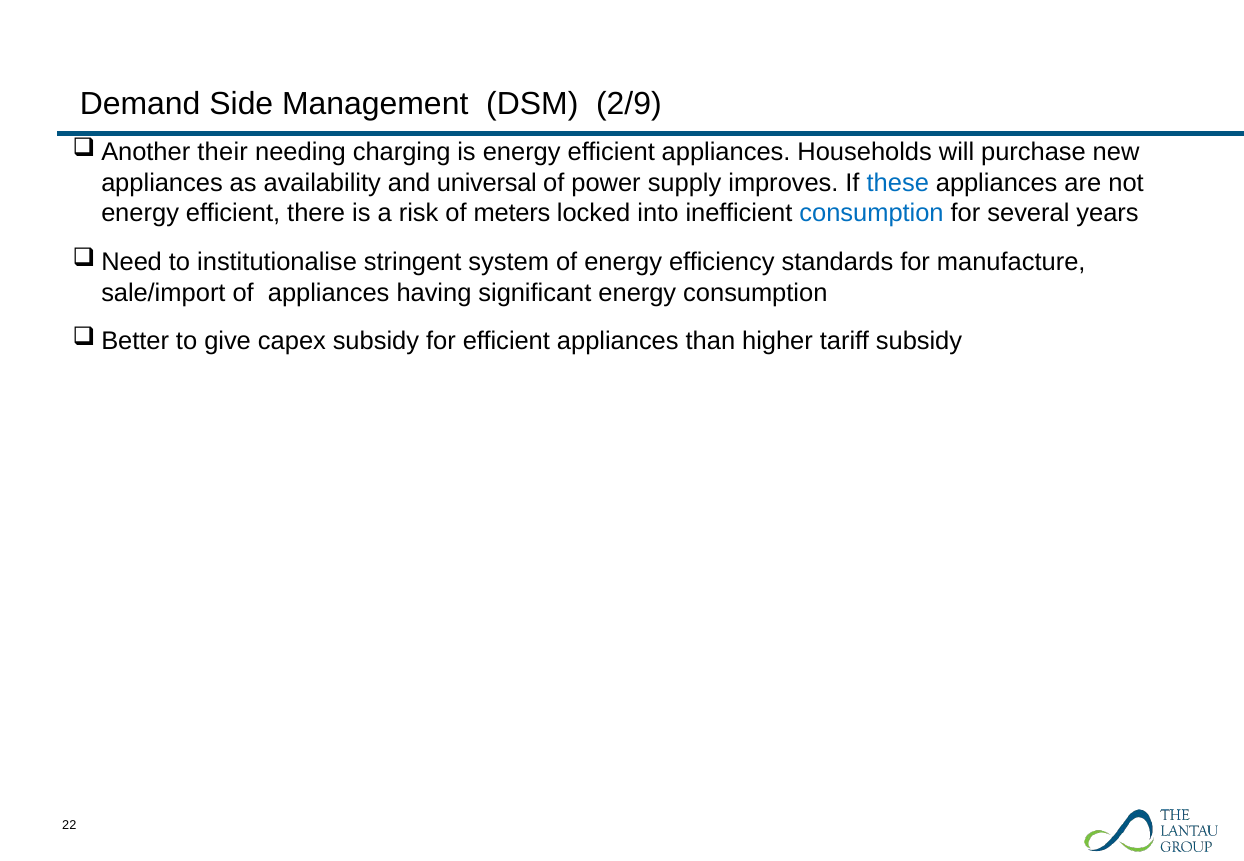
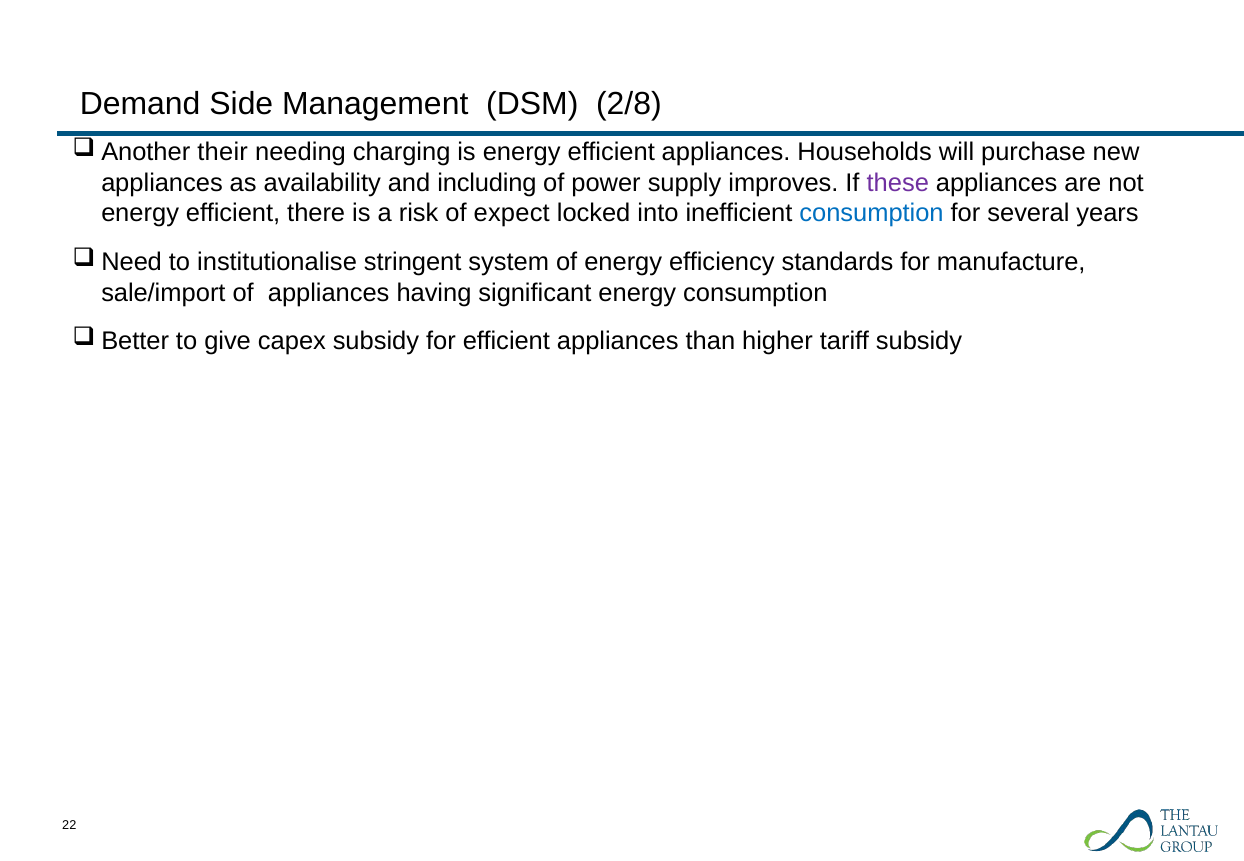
2/9: 2/9 -> 2/8 (629, 104)
universal: universal -> including (487, 183)
these colour: blue -> purple (898, 183)
meters: meters -> expect (512, 214)
